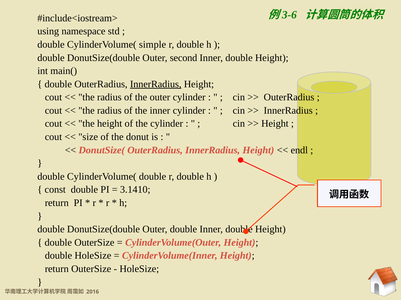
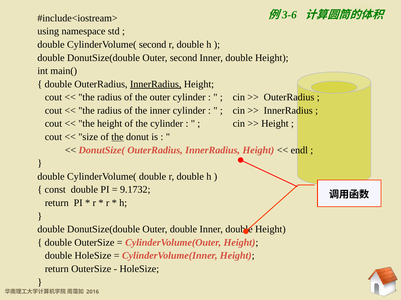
CylinderVolume( simple: simple -> second (153, 45)
the underline: none -> present (117, 137)
3.1410: 3.1410 -> 9.1732 (135, 190)
